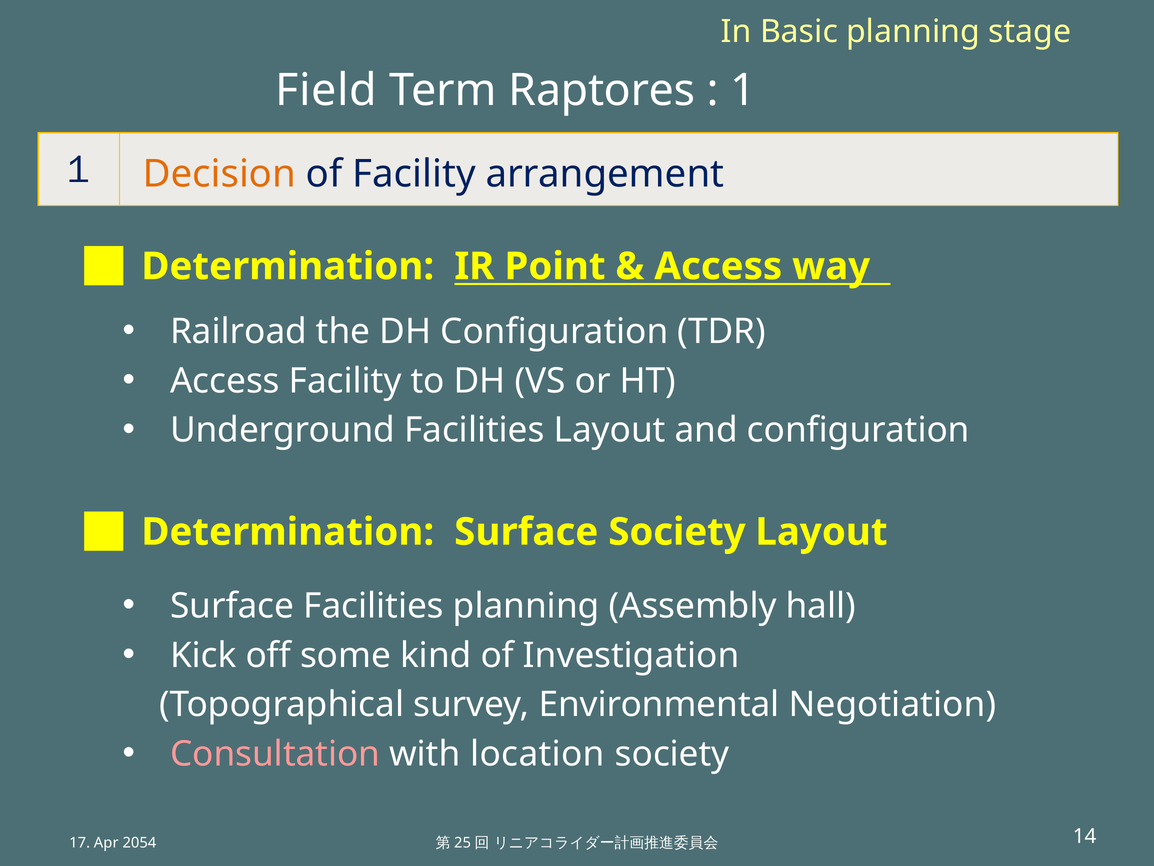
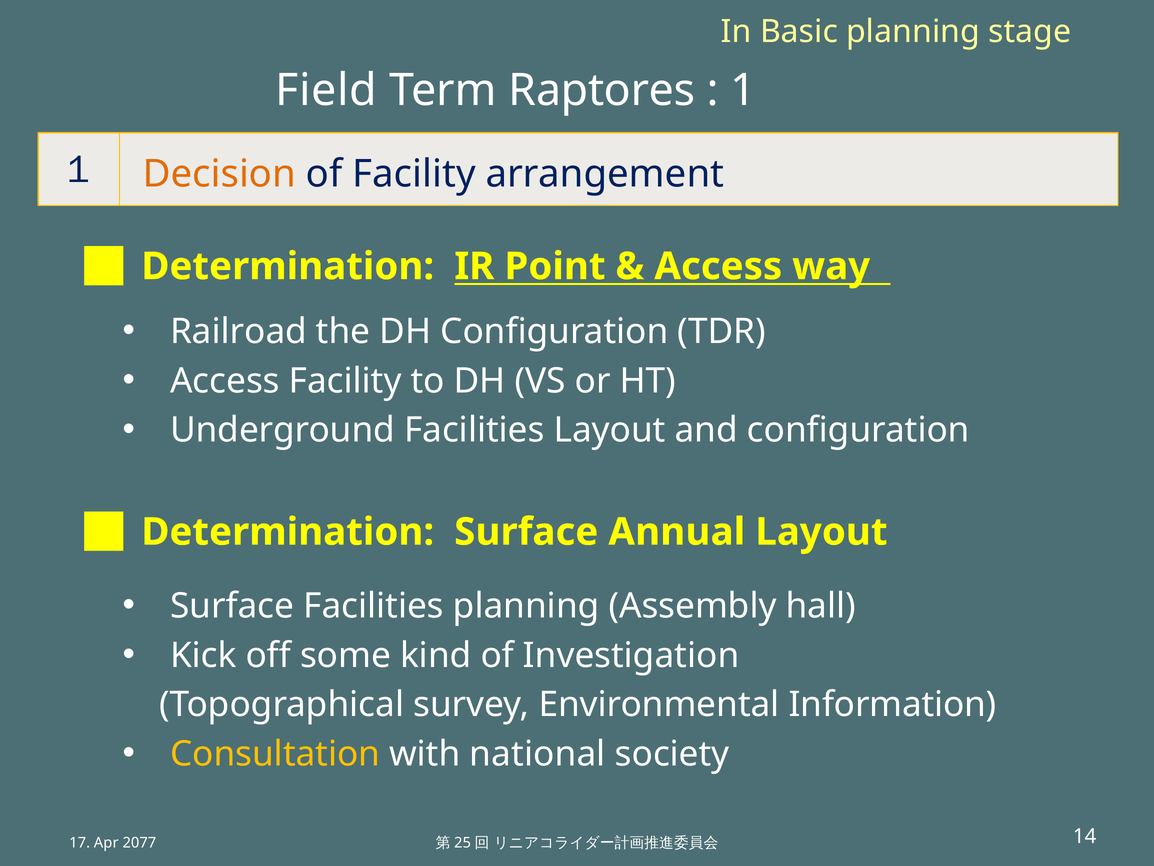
Surface Society: Society -> Annual (677, 532)
Negotiation: Negotiation -> Information (893, 704)
Consultation colour: pink -> yellow (275, 754)
location: location -> national (538, 754)
2054: 2054 -> 2077 (139, 842)
